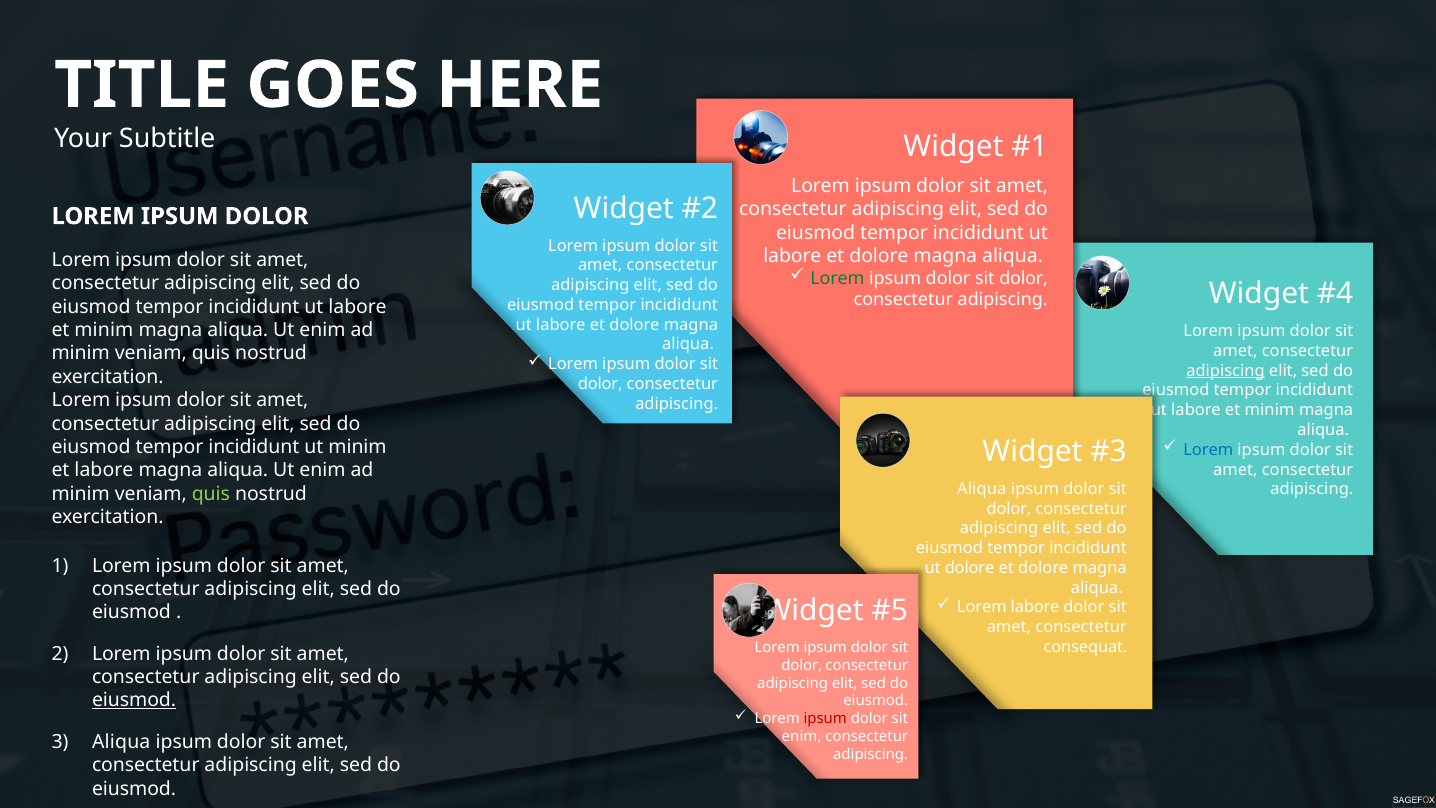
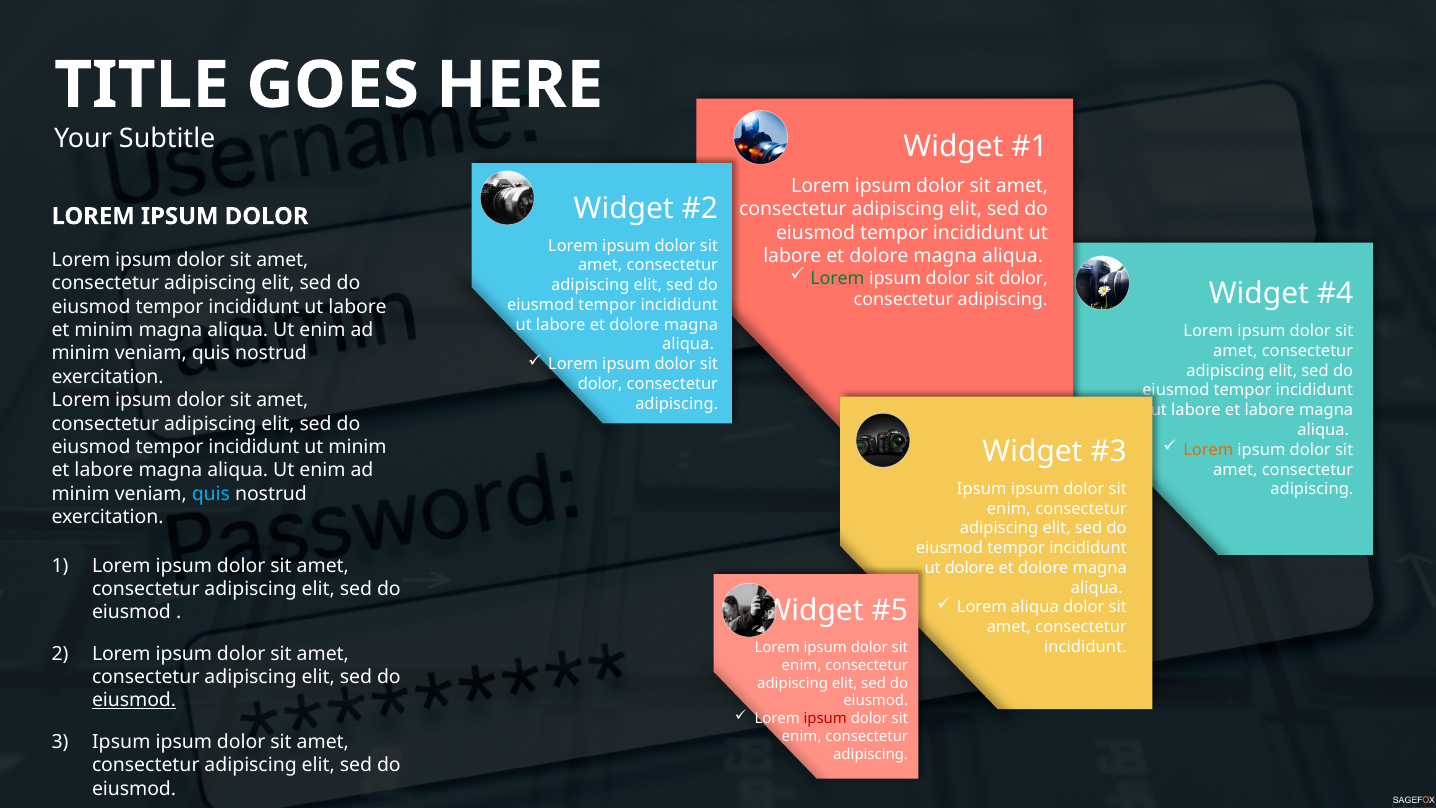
adipiscing underline: present -> none (1225, 371)
minim: minim -> labore (1270, 410)
Lorem colour: blue -> orange (1208, 450)
Aliqua: Aliqua -> Ipsum (982, 489)
quis colour: light green -> light blue (211, 494)
dolor: dolor -> enim (1009, 508)
Lorem labore: labore -> aliqua (1035, 607)
consequat: consequat -> incididunt (1085, 647)
dolor: dolor -> enim (802, 665)
3 Aliqua: Aliqua -> Ipsum (121, 742)
